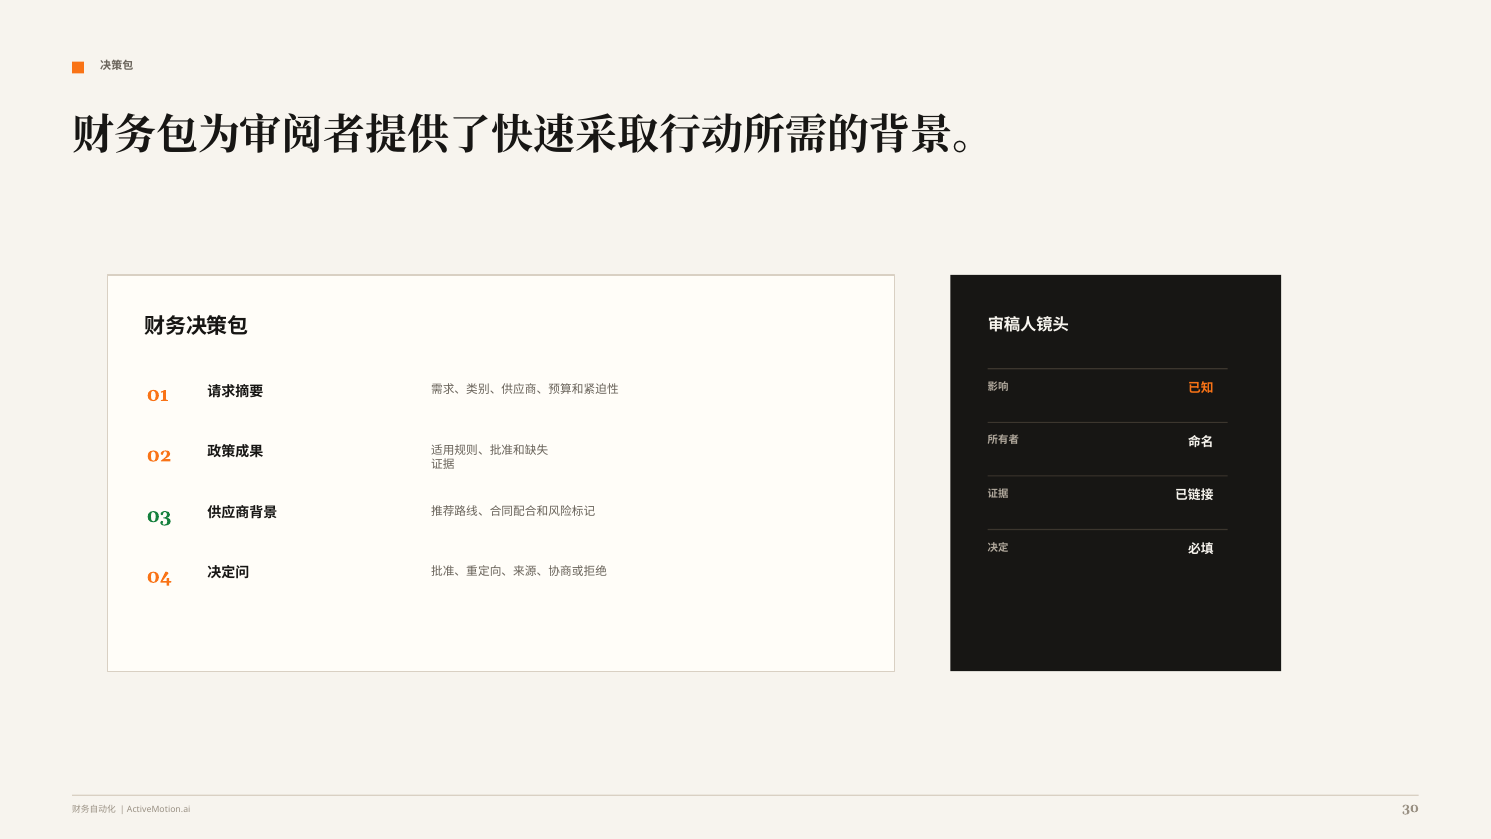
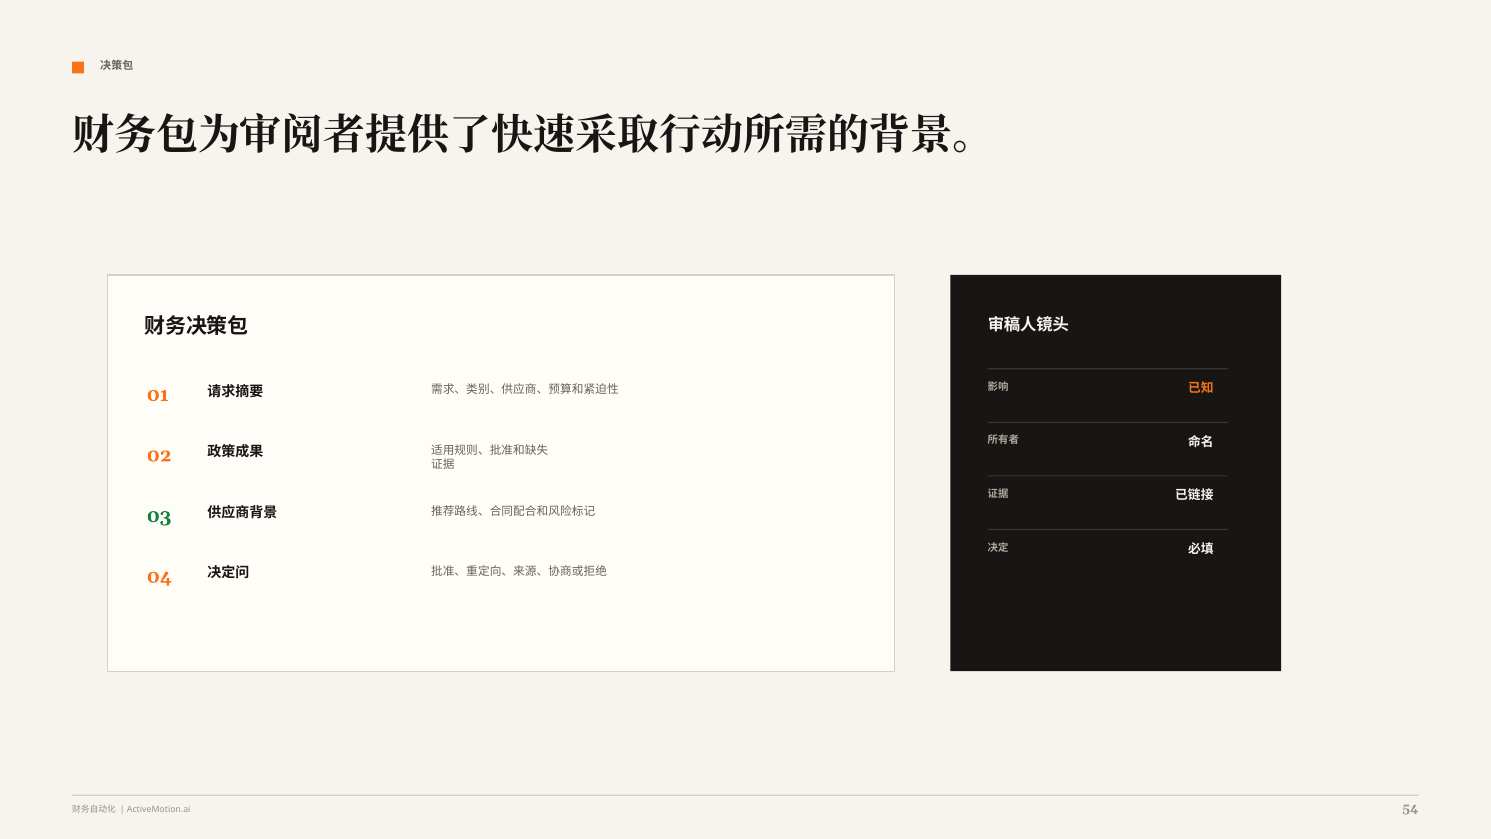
30: 30 -> 54 (1410, 808)
